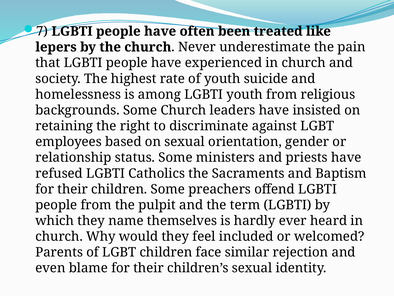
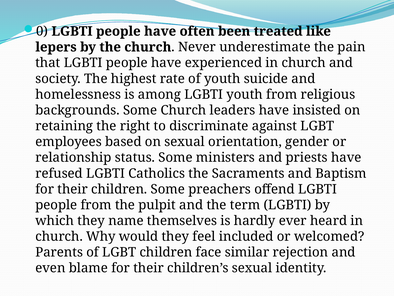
7: 7 -> 0 (42, 31)
